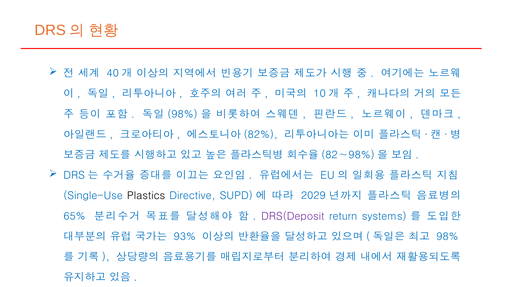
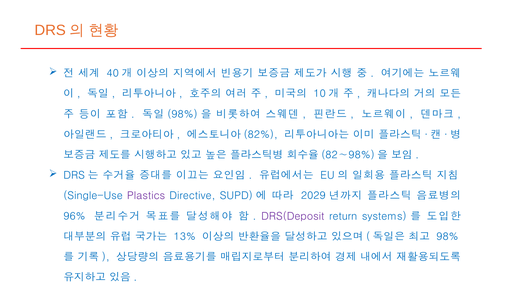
Plastics colour: black -> purple (146, 196)
65%: 65% -> 96% (74, 216)
93%: 93% -> 13% (185, 237)
